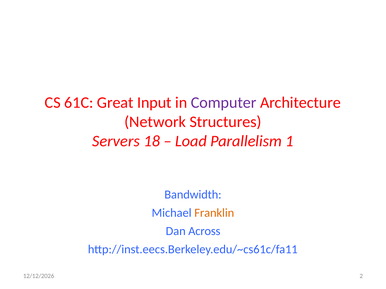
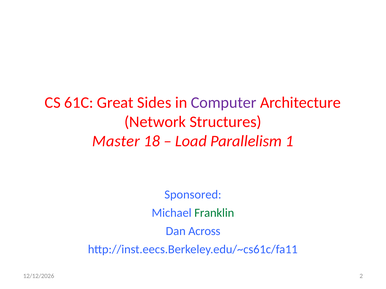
Input: Input -> Sides (154, 103)
Servers: Servers -> Master (116, 141)
Bandwidth: Bandwidth -> Sponsored (193, 195)
Franklin colour: orange -> green (214, 213)
